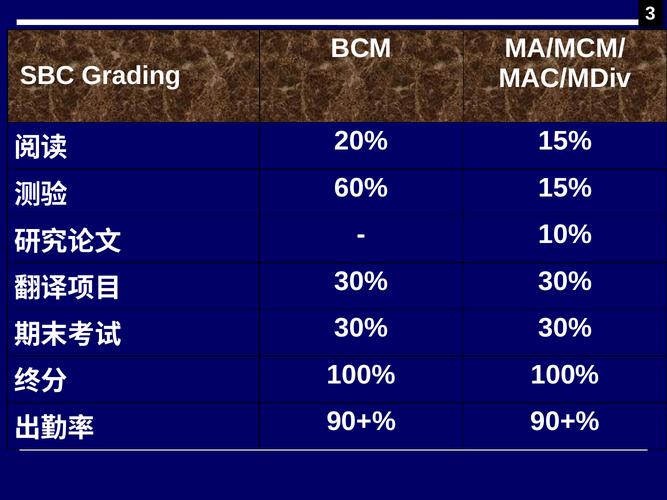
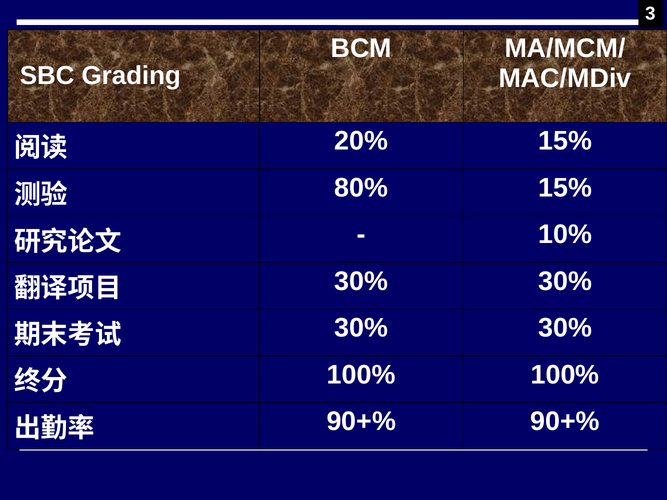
60%: 60% -> 80% (361, 188)
